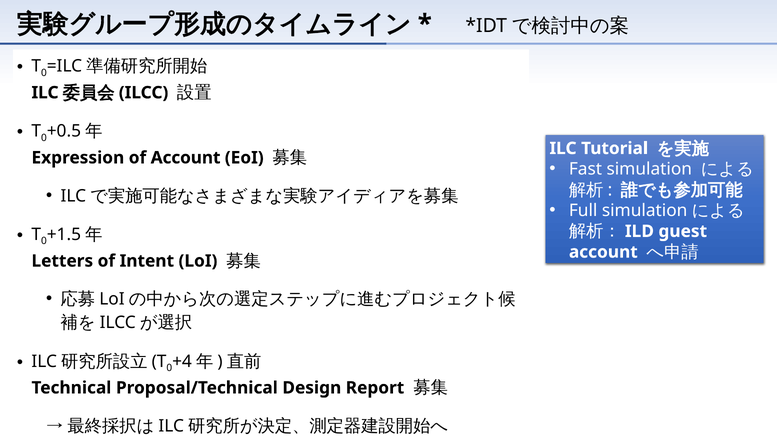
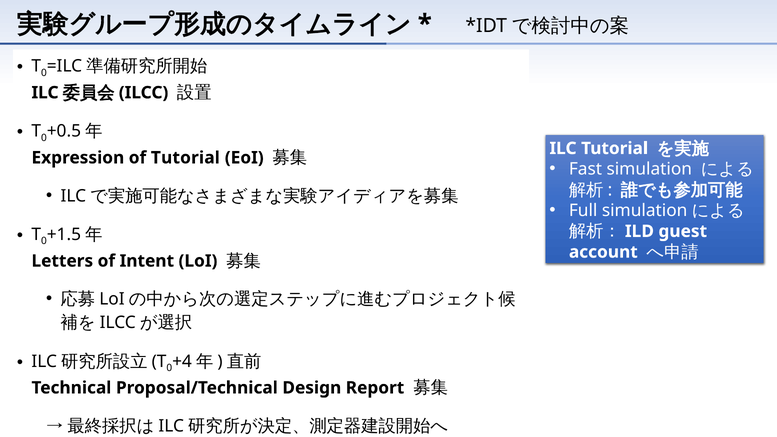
of Account: Account -> Tutorial (185, 158)
